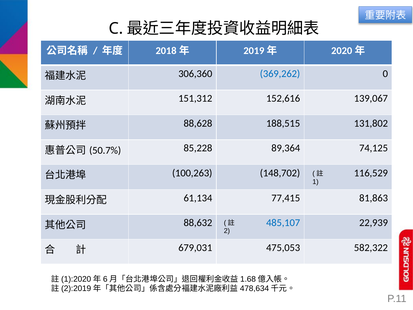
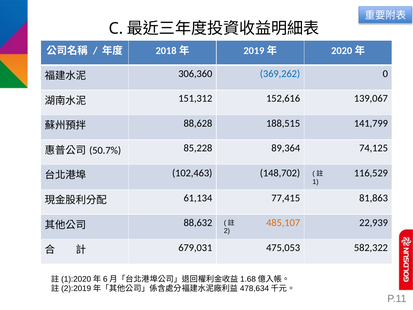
131,802: 131,802 -> 141,799 (371, 123)
100,263: 100,263 -> 102,463 (192, 173)
485,107 colour: blue -> orange (283, 223)
